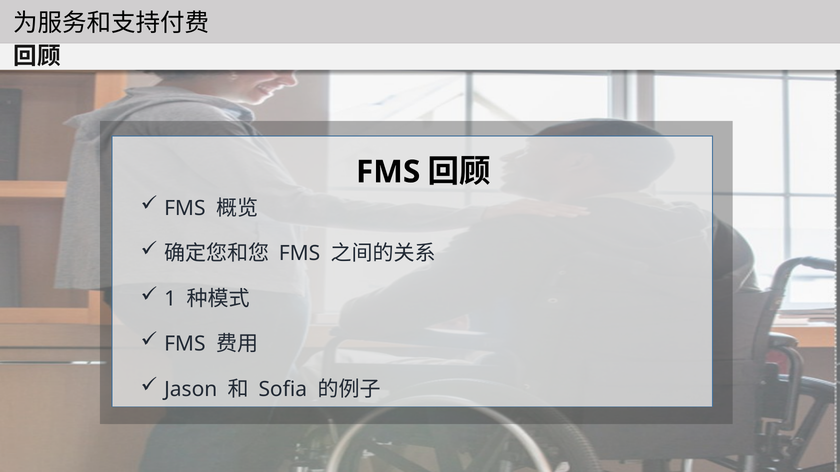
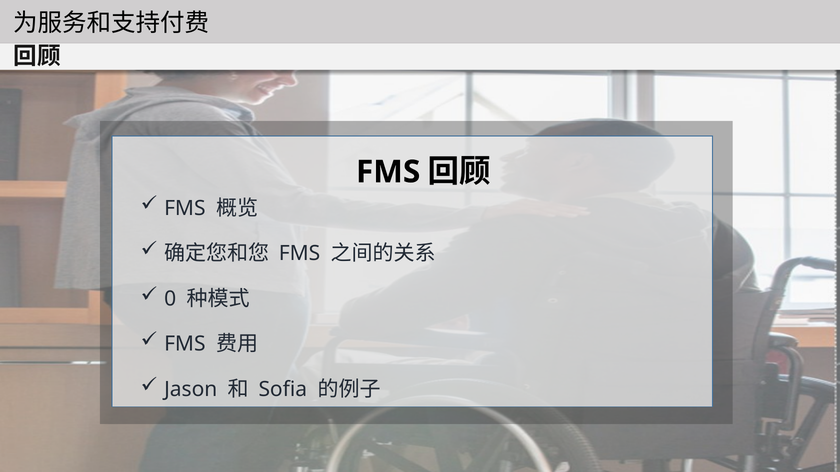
1: 1 -> 0 (170, 299)
